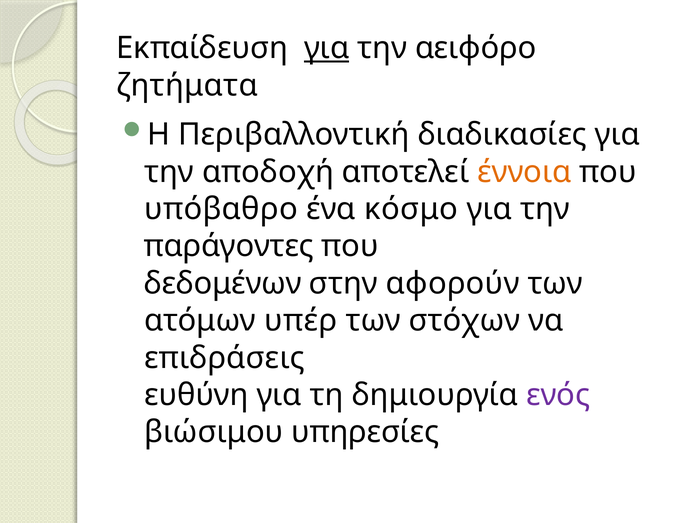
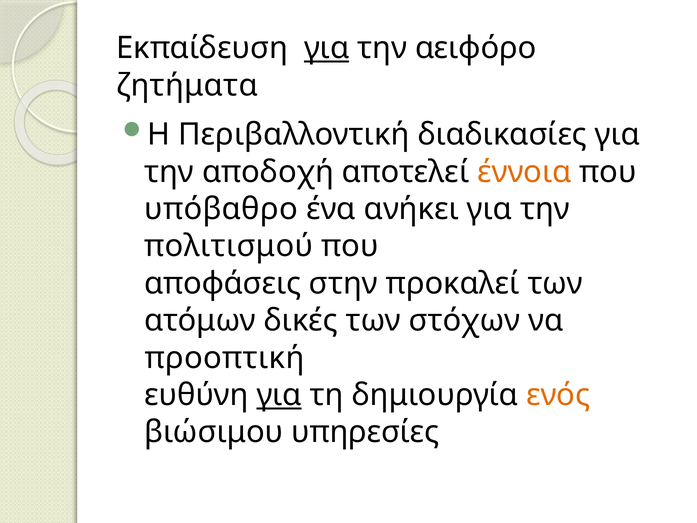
κόσμο: κόσμο -> ανήκει (411, 209)
παράγοντες: παράγοντες -> πολιτισμού (229, 246)
δεδομένων: δεδομένων -> αποφάσεις (223, 283)
αφορούν: αφορούν -> προκαλεί (453, 283)
υπέρ: υπέρ -> δικές (301, 320)
επιδράσεις: επιδράσεις -> προοπτική (224, 358)
για underline: none -> present (279, 395)
ενός colour: purple -> orange (558, 395)
